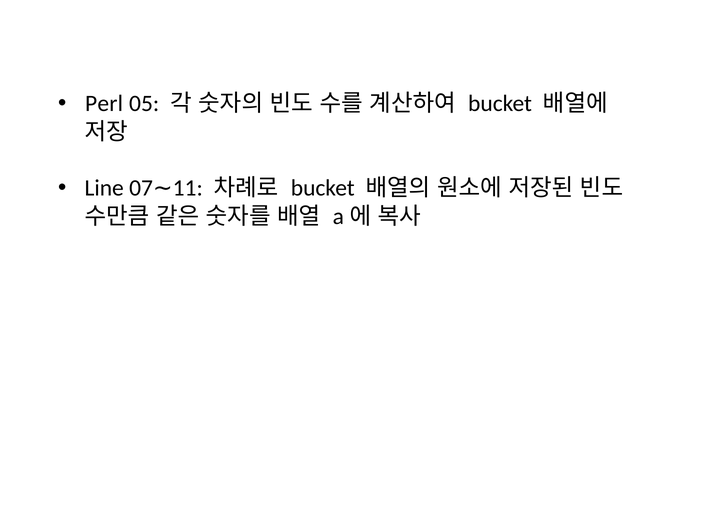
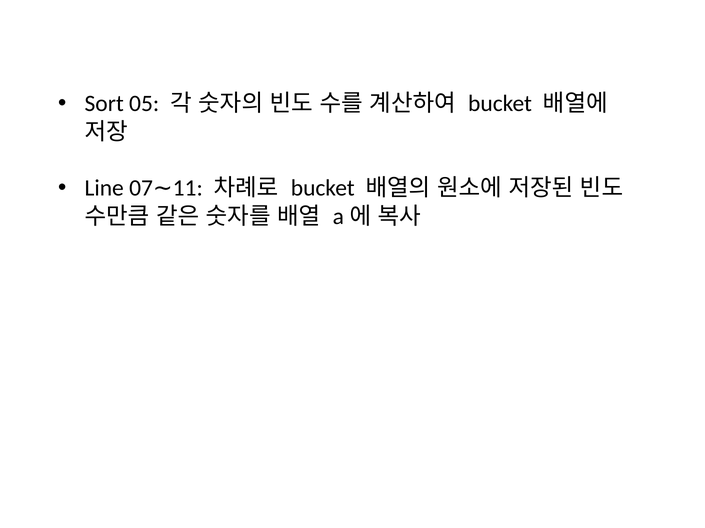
Perl: Perl -> Sort (104, 104)
